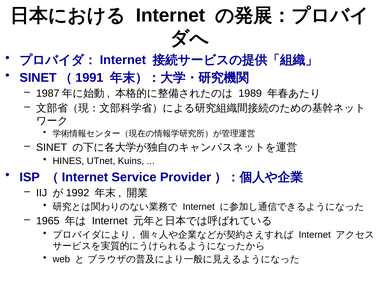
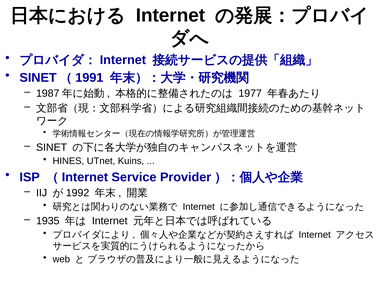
1989: 1989 -> 1977 (250, 94)
1965: 1965 -> 1935 (48, 221)
